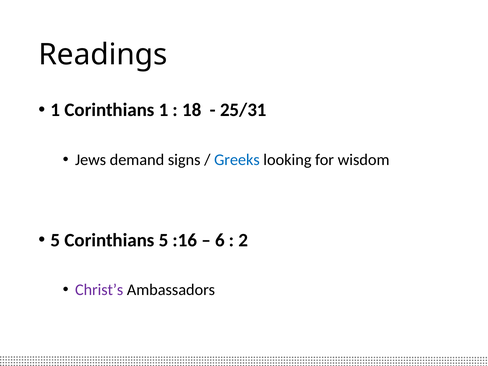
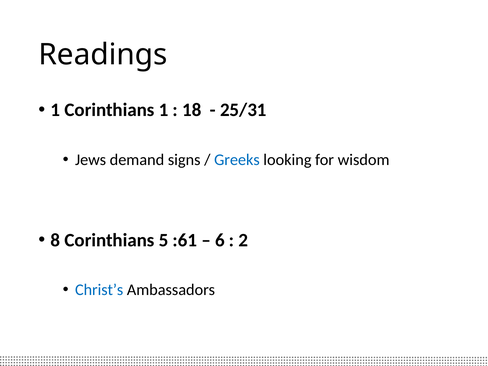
5: 5 -> 8 (55, 240)
:16: :16 -> :61 (185, 240)
Christ’s colour: purple -> blue (99, 290)
